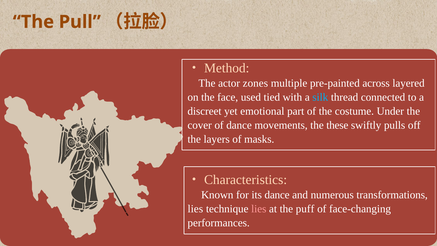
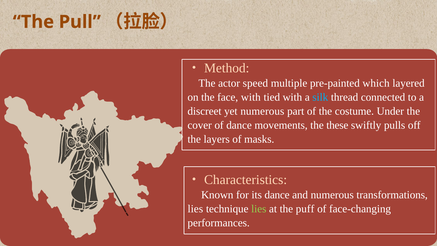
zones: zones -> speed (255, 83)
across: across -> which (376, 83)
face used: used -> with (251, 97)
yet emotional: emotional -> numerous (262, 111)
lies colour: pink -> light green (259, 209)
